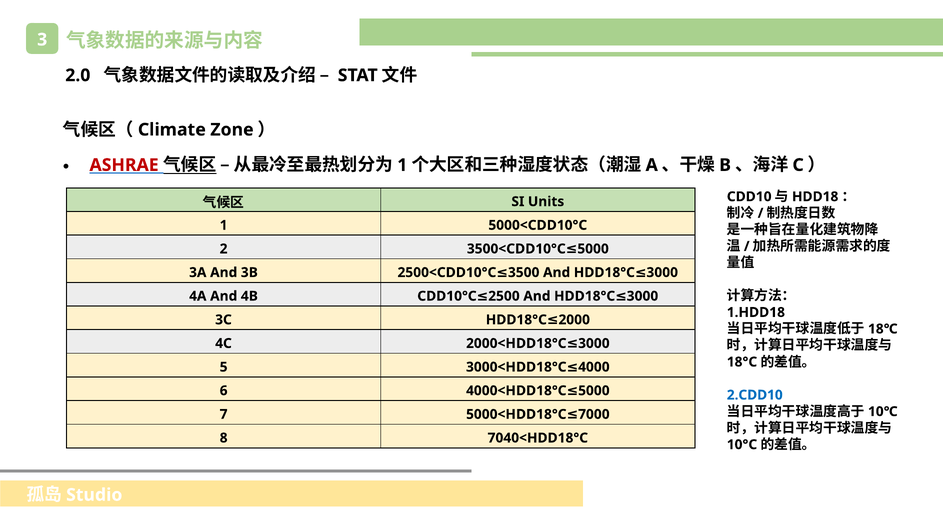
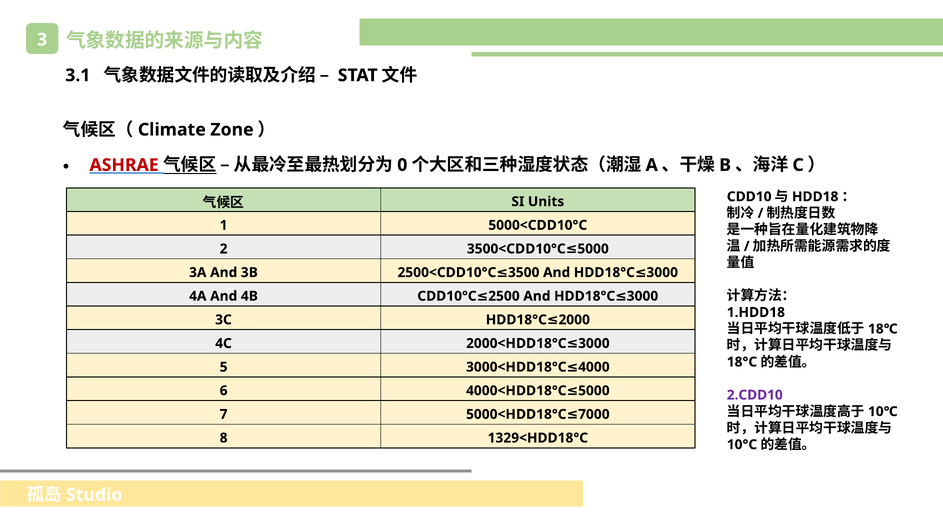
2.0: 2.0 -> 3.1 (78, 75)
1: 1 -> 0 (402, 165)
2.CDD10 colour: blue -> purple (755, 395)
7040<HDD18°C: 7040<HDD18°C -> 1329<HDD18°C (538, 437)
